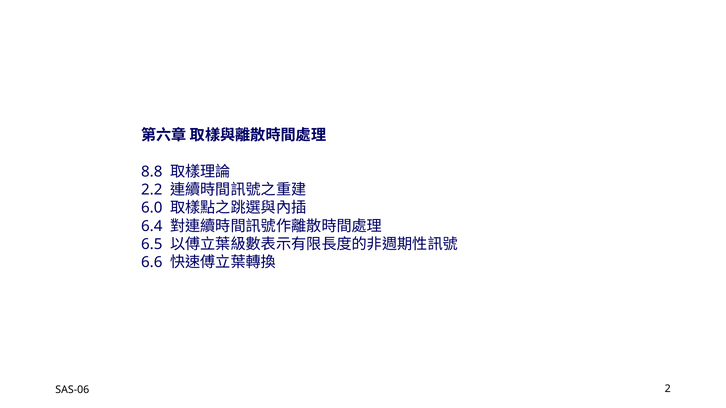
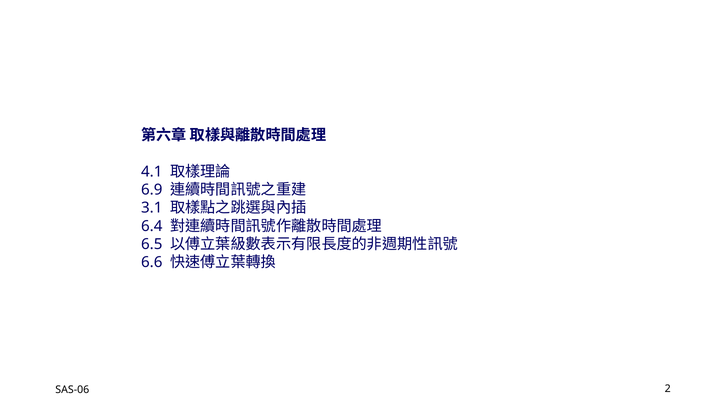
8.8: 8.8 -> 4.1 (152, 172)
2.2: 2.2 -> 6.9 (152, 190)
6.0: 6.0 -> 3.1 (152, 208)
